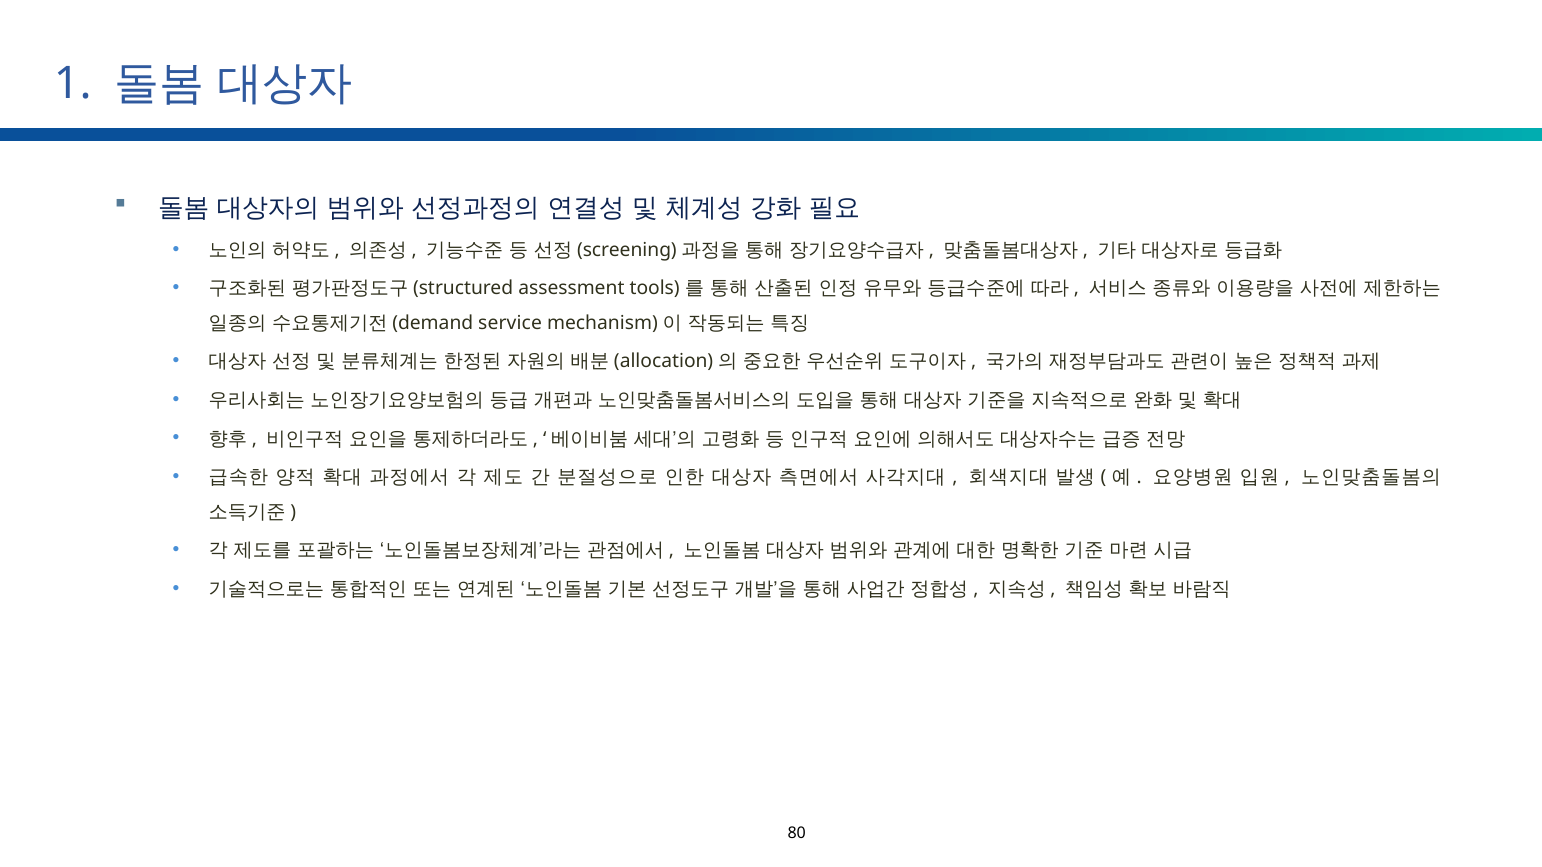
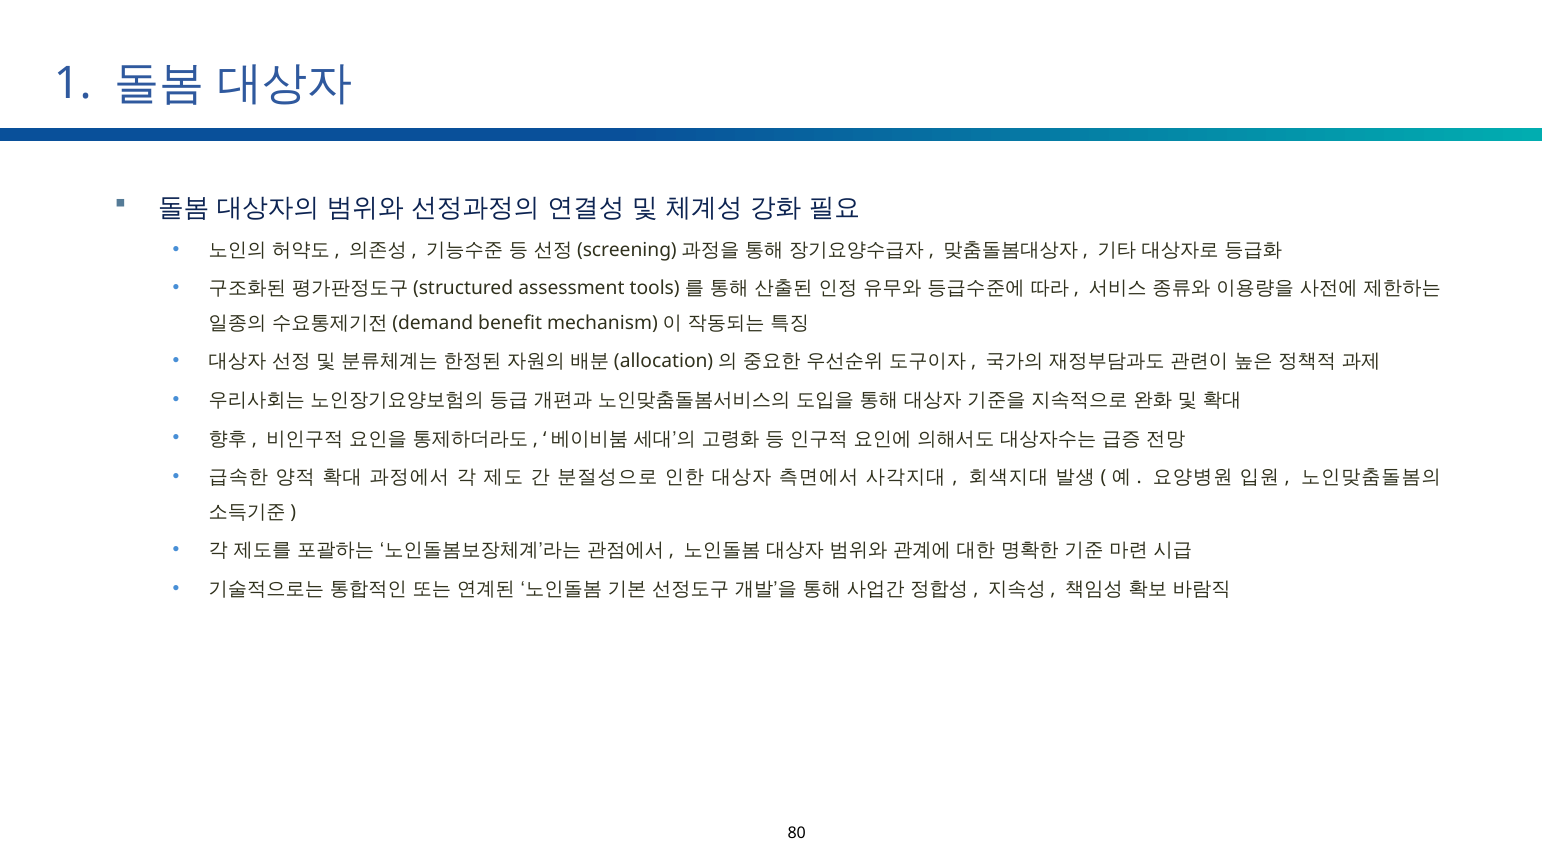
service: service -> benefit (510, 323)
